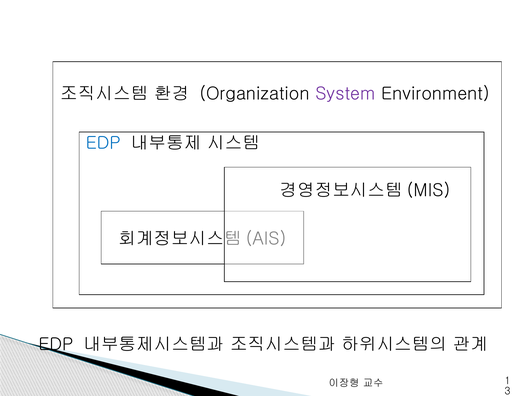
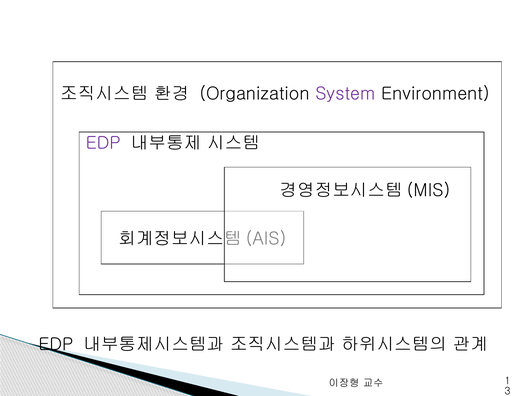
EDP colour: blue -> purple (103, 143)
